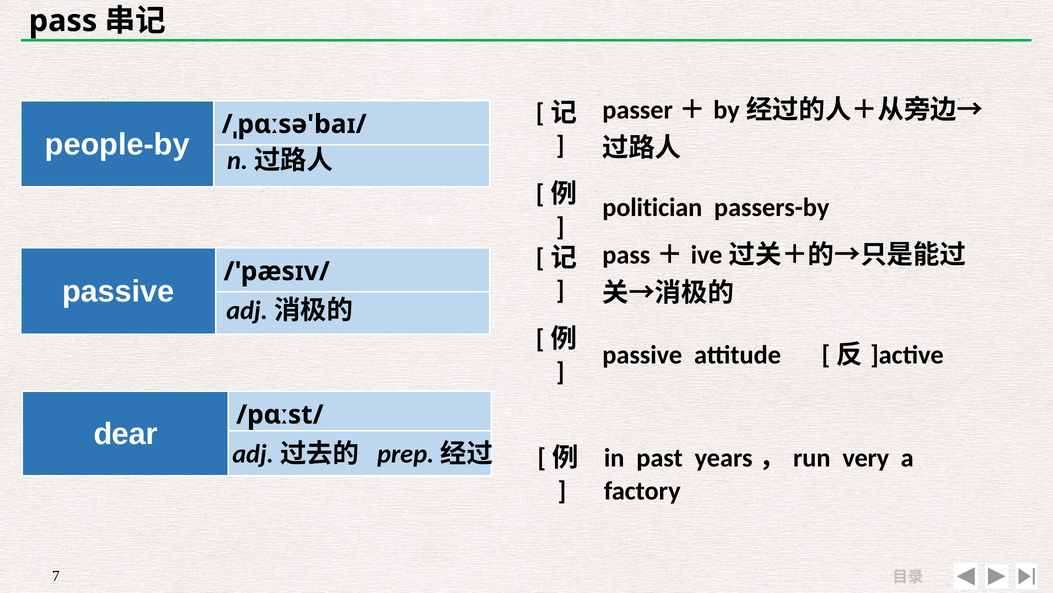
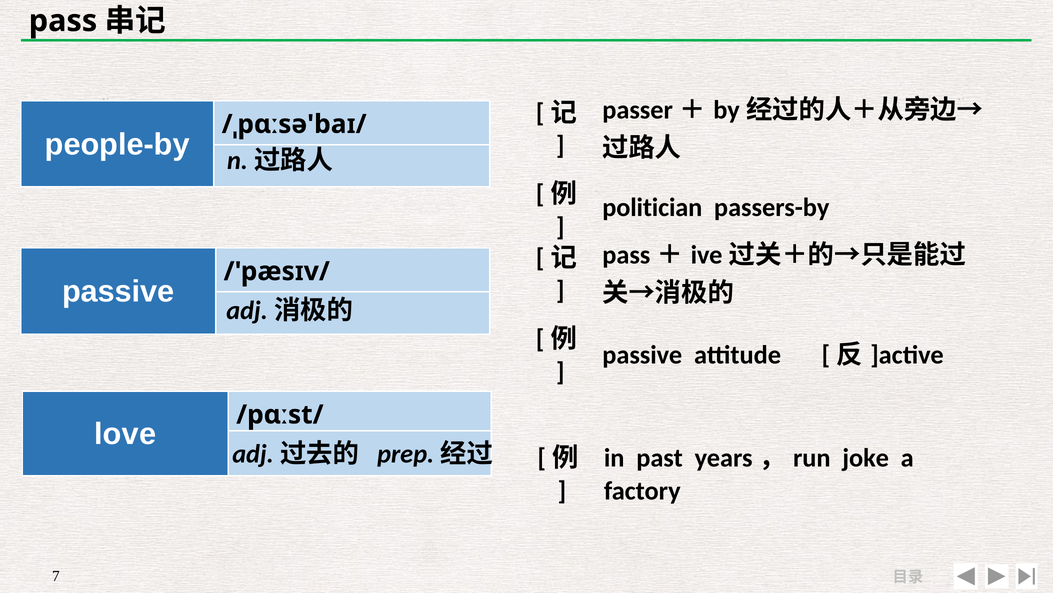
dear: dear -> love (125, 434)
very: very -> joke (866, 458)
